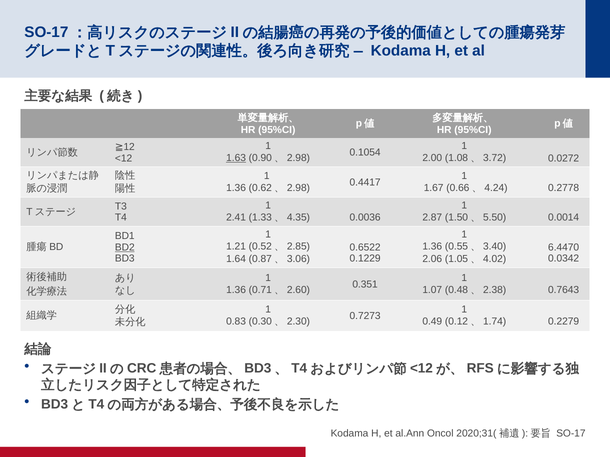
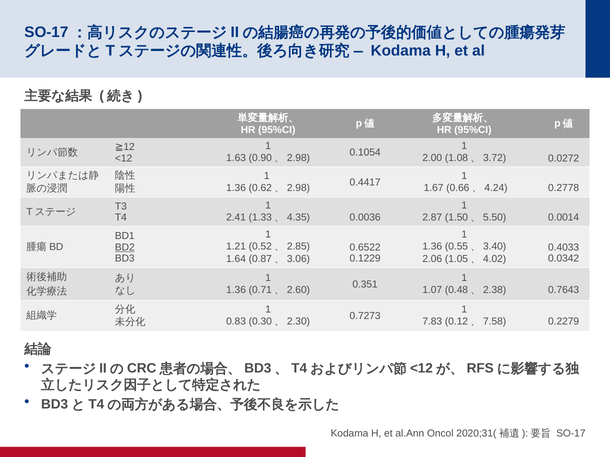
1.63 underline: present -> none (236, 158)
6.4470: 6.4470 -> 0.4033 (564, 248)
0.49: 0.49 -> 7.83 (432, 322)
1.74: 1.74 -> 7.58 (495, 322)
